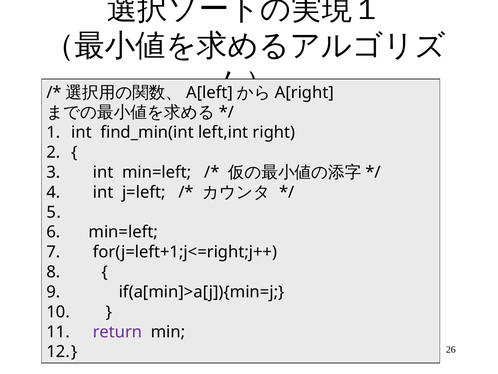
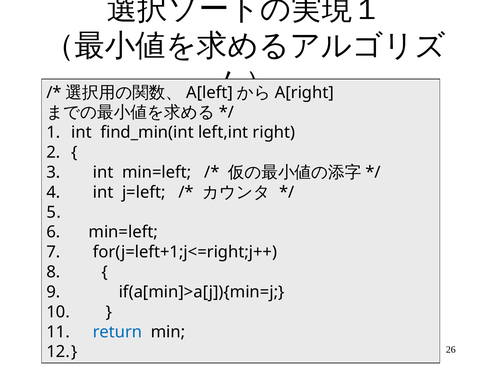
return colour: purple -> blue (117, 331)
